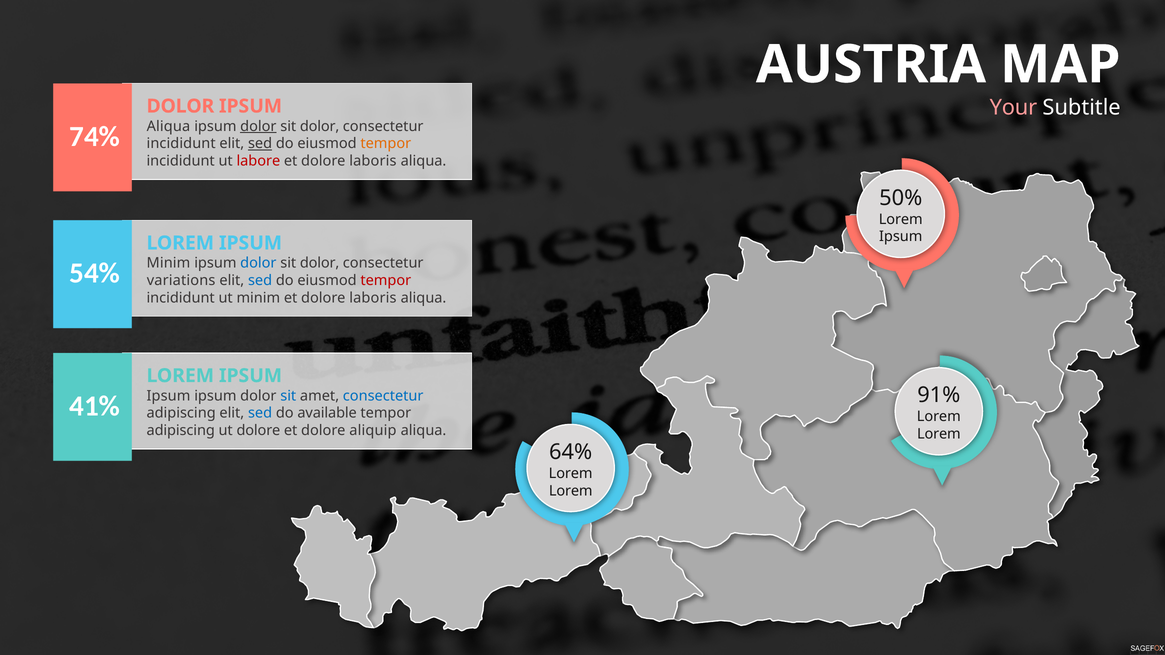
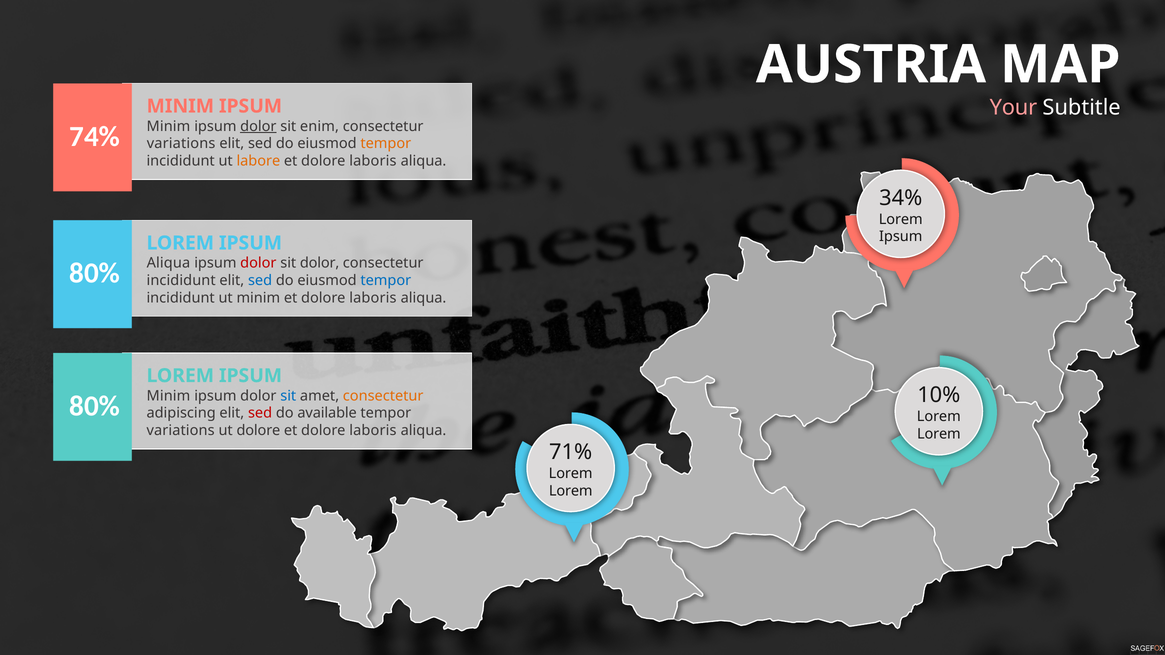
DOLOR: DOLOR -> MINIM (180, 106)
Aliqua: Aliqua -> Minim (168, 126)
dolor: dolor -> enim (319, 126)
incididunt: incididunt -> variations (181, 144)
sed underline: present -> none (260, 144)
labore colour: red -> orange (258, 161)
50%: 50% -> 34% (901, 198)
Minim: Minim -> Aliqua (168, 263)
dolor colour: blue -> red (258, 263)
54%: 54% -> 80% (95, 273)
variations: variations -> incididunt (181, 281)
tempor colour: red -> blue (386, 281)
91%: 91% -> 10% (939, 395)
Ipsum: Ipsum -> Minim (168, 396)
consectetur colour: blue -> orange (383, 396)
41%: 41% -> 80% (95, 406)
sed colour: blue -> red (260, 413)
adipiscing: adipiscing -> variations (181, 431)
aliquip: aliquip -> laboris (373, 431)
64%: 64% -> 71% (571, 452)
